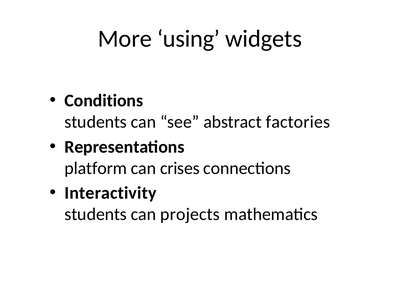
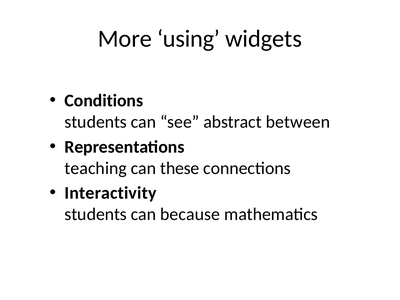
factories: factories -> between (298, 122)
platform: platform -> teaching (96, 168)
crises: crises -> these (180, 168)
projects: projects -> because (190, 214)
